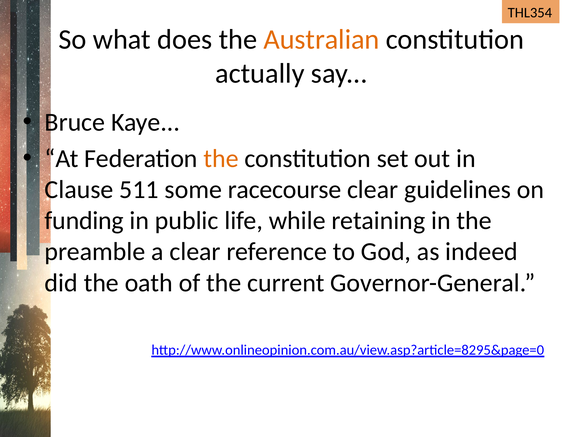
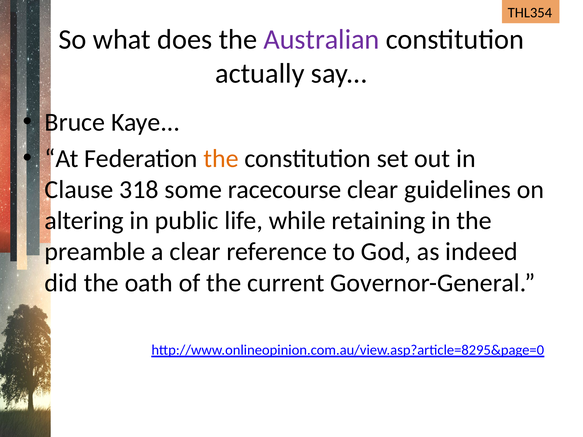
Australian colour: orange -> purple (322, 39)
511: 511 -> 318 (139, 190)
funding: funding -> altering (84, 221)
